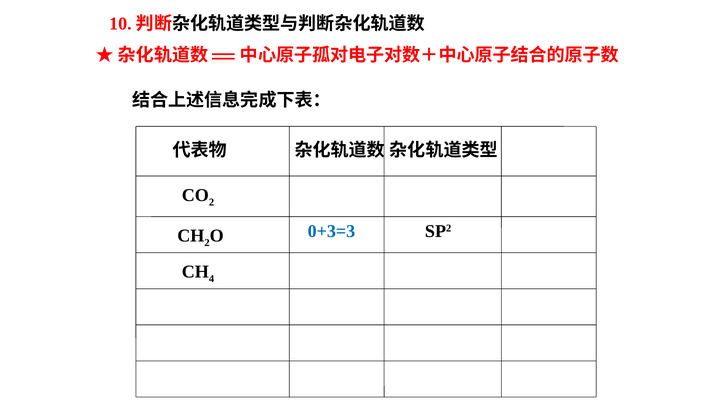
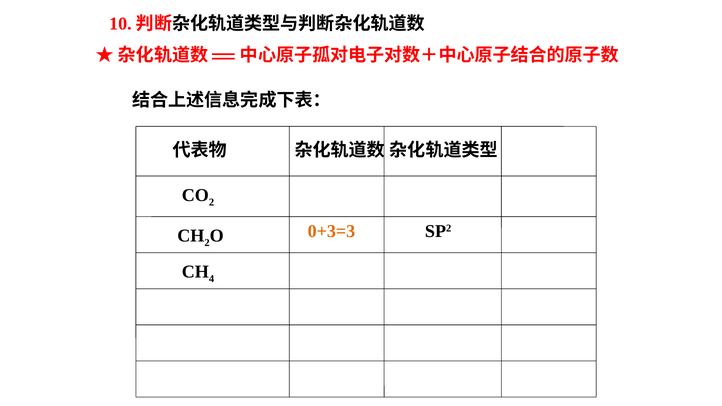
0+3=3 colour: blue -> orange (331, 231)
